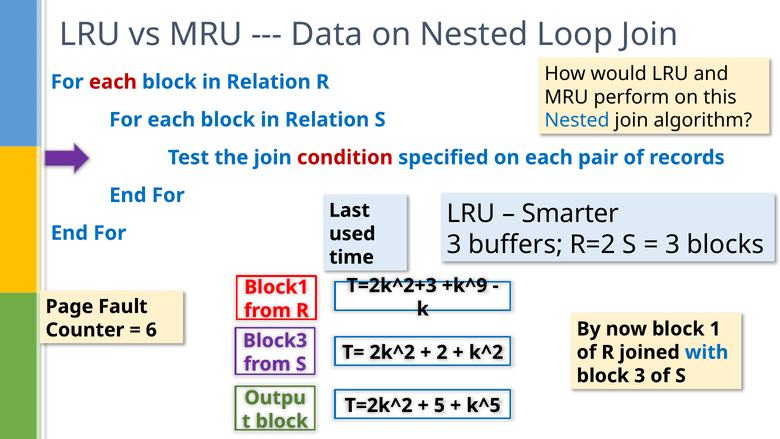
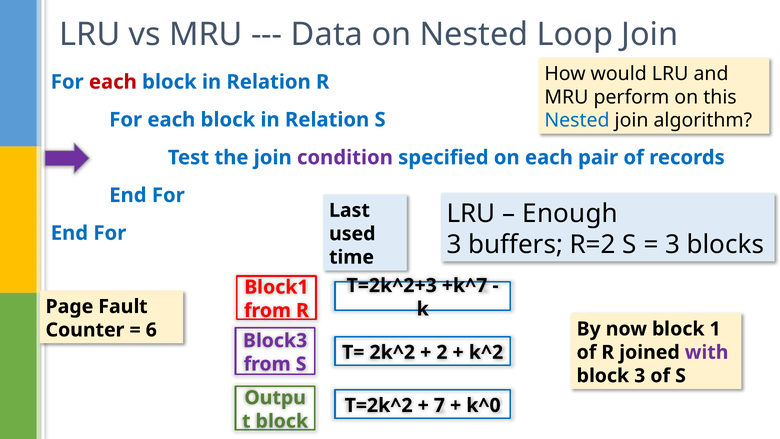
condition colour: red -> purple (345, 157)
Smarter: Smarter -> Enough (570, 213)
+k^9: +k^9 -> +k^7 (465, 285)
with colour: blue -> purple (707, 352)
5: 5 -> 7 (439, 405)
k^5: k^5 -> k^0 (483, 405)
